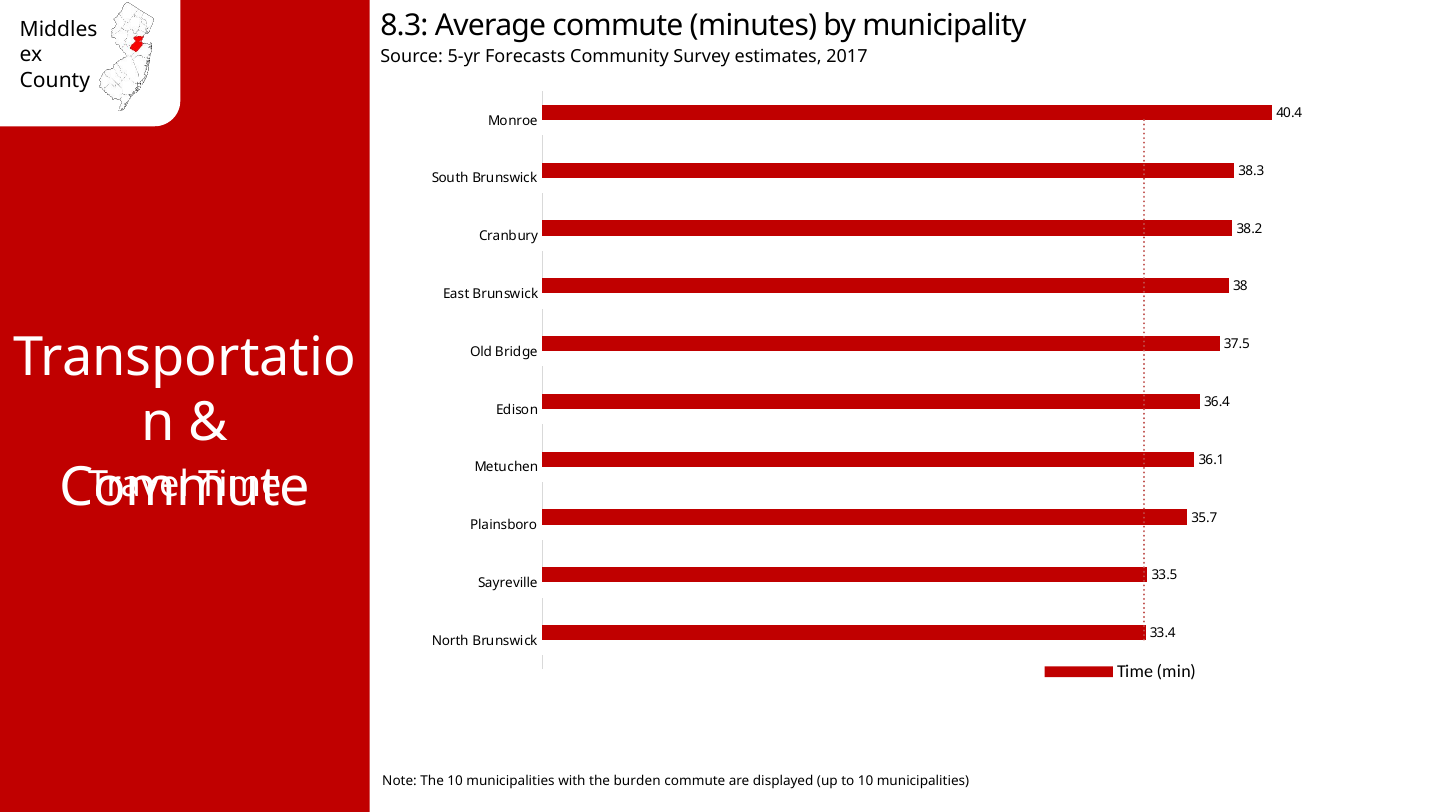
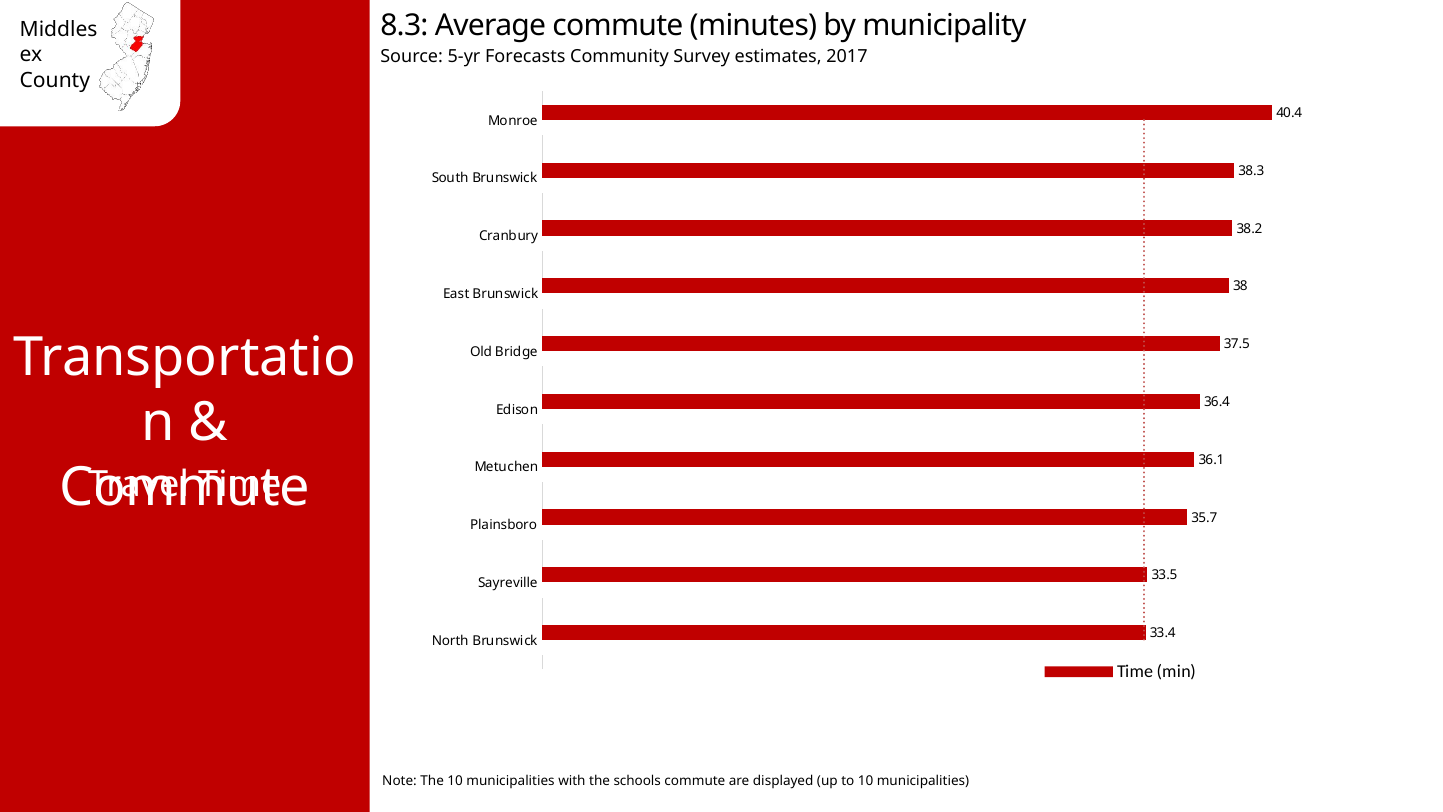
burden: burden -> schools (637, 781)
